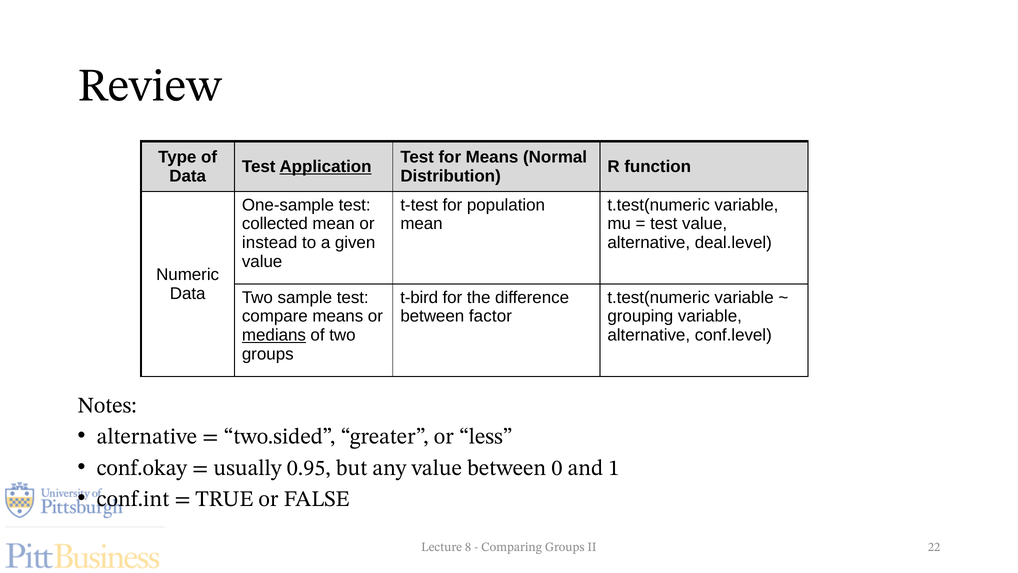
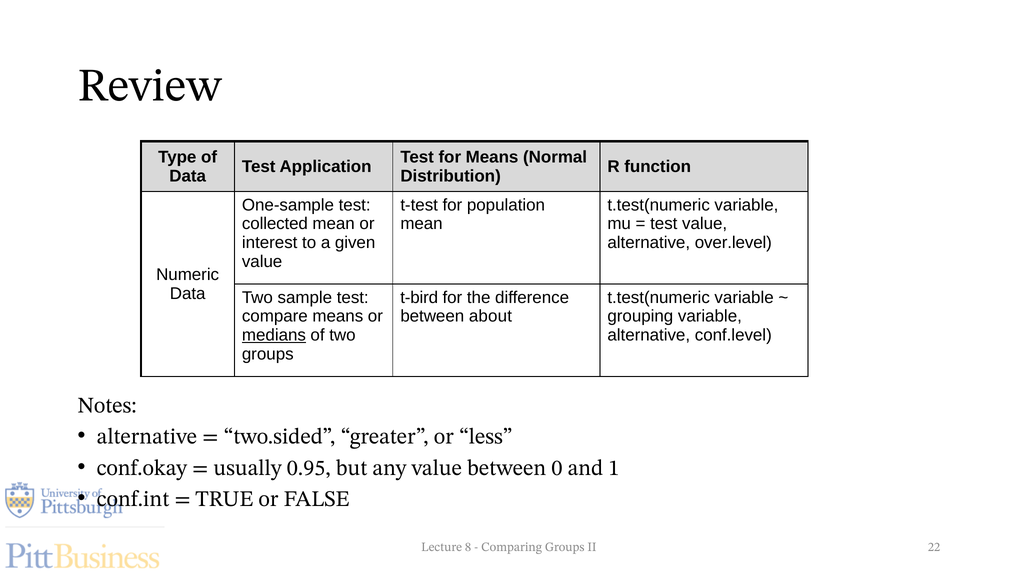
Application underline: present -> none (326, 166)
instead: instead -> interest (270, 243)
deal.level: deal.level -> over.level (733, 243)
factor: factor -> about (490, 316)
